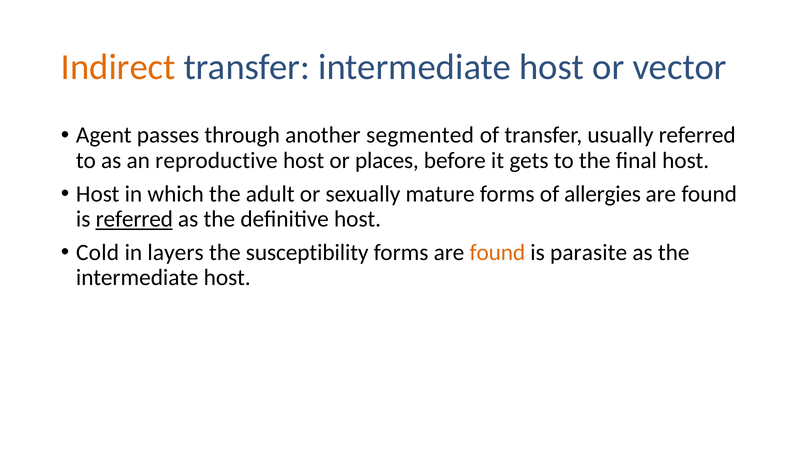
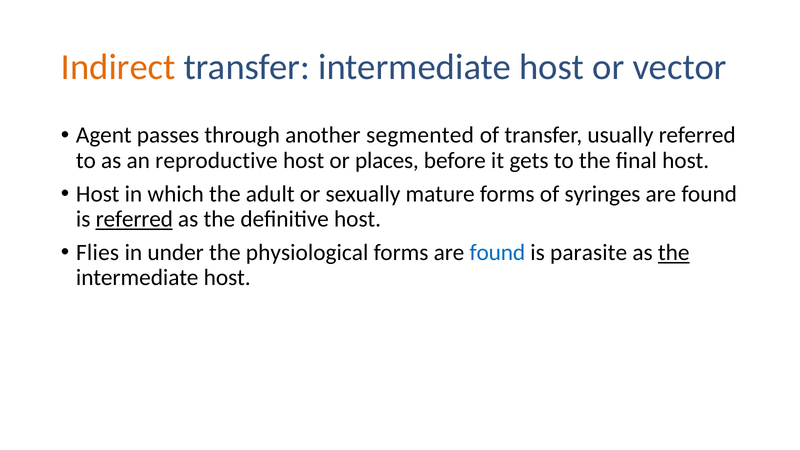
allergies: allergies -> syringes (603, 194)
Cold: Cold -> Flies (98, 253)
layers: layers -> under (176, 253)
susceptibility: susceptibility -> physiological (307, 253)
found colour: orange -> blue (497, 253)
the underline: none -> present (674, 253)
